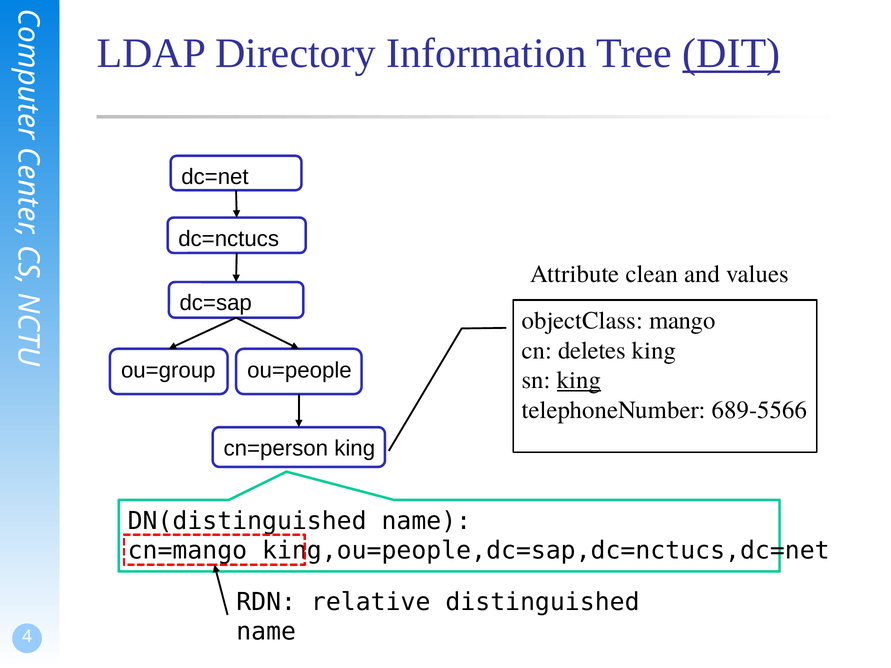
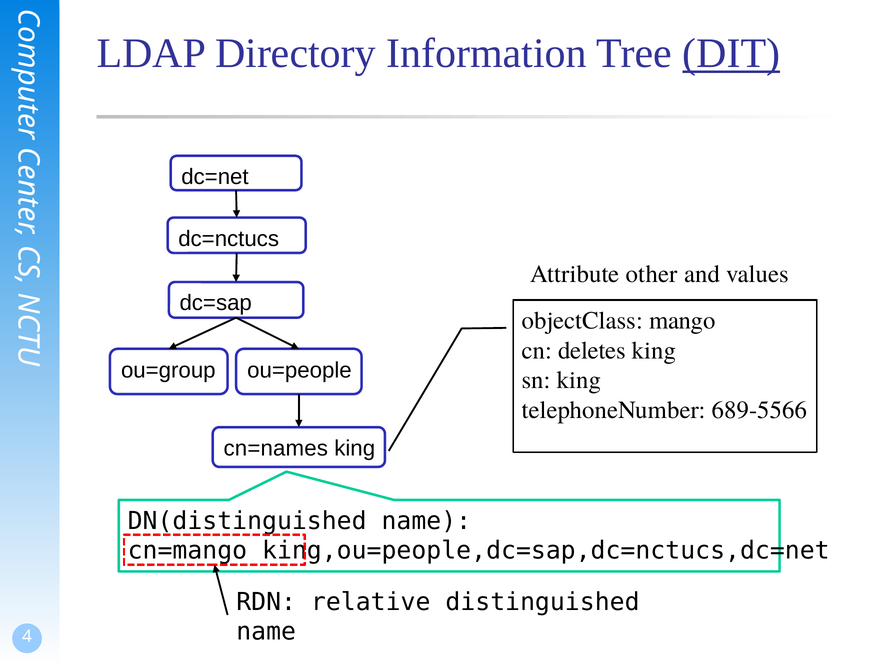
clean: clean -> other (652, 274)
king underline: present -> none (579, 380)
cn=person: cn=person -> cn=names (276, 449)
